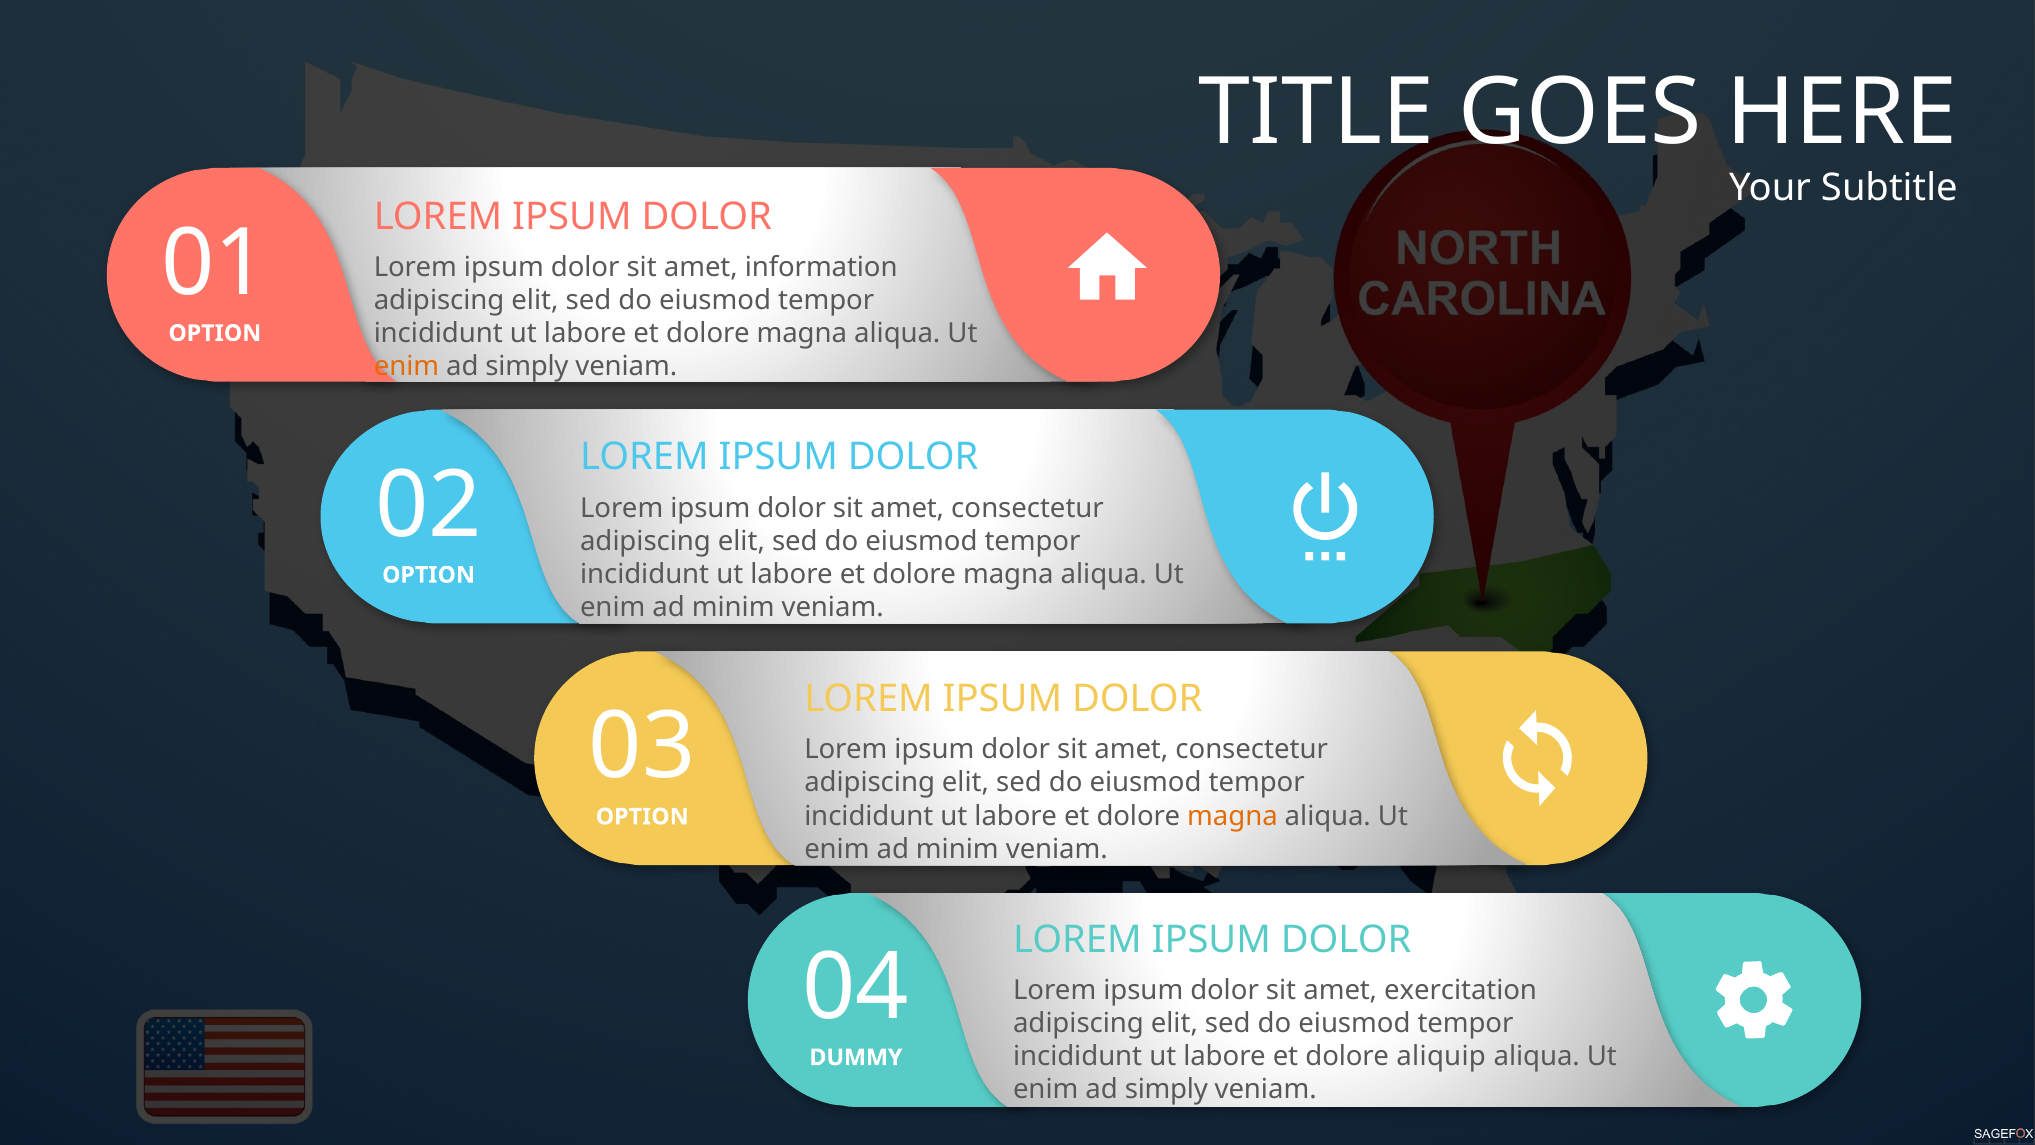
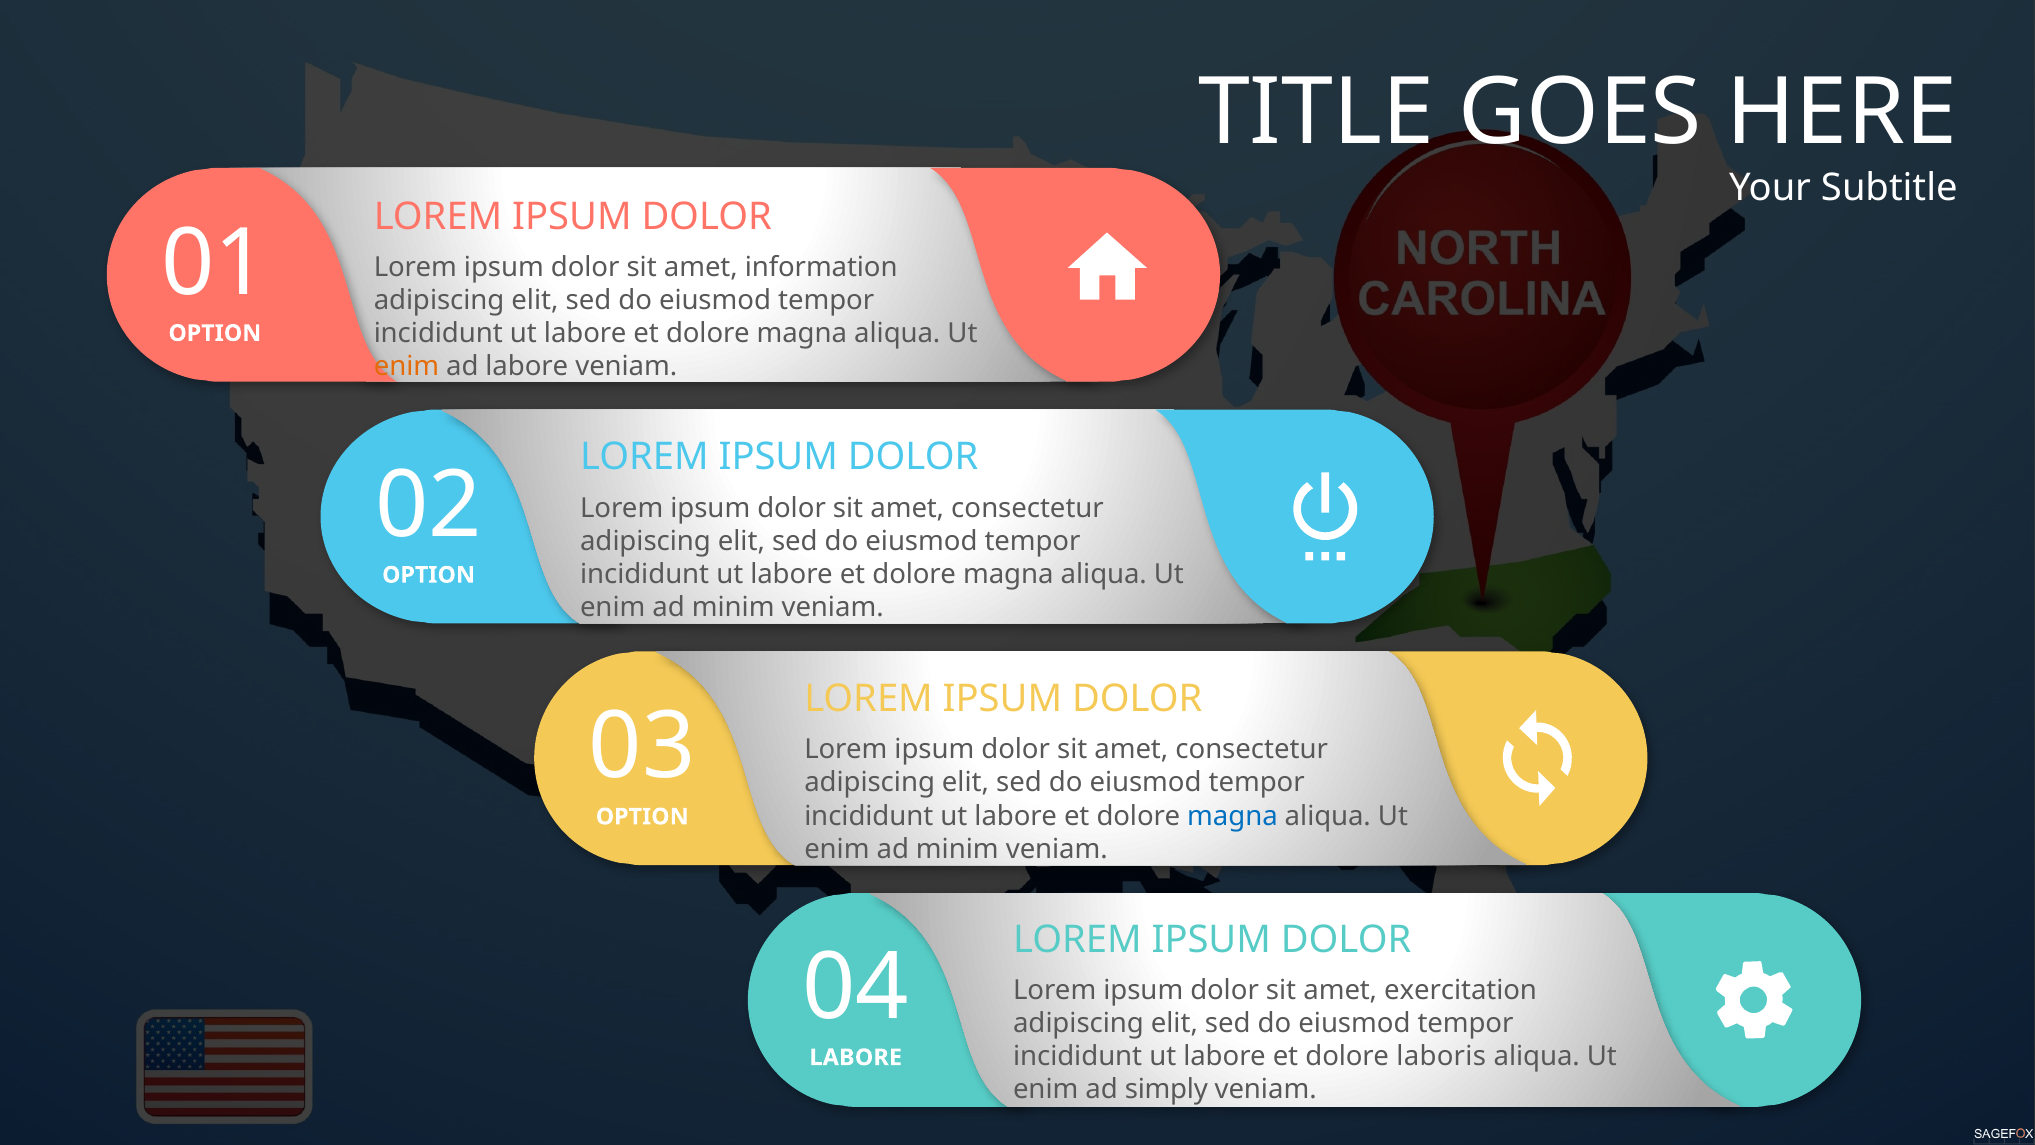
simply: simply -> labore (527, 366)
magna colour: orange -> blue (1232, 816)
aliquip: aliquip -> laboris (1441, 1056)
DUMMY: DUMMY -> LABORE (856, 1057)
